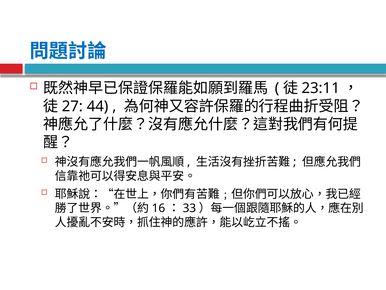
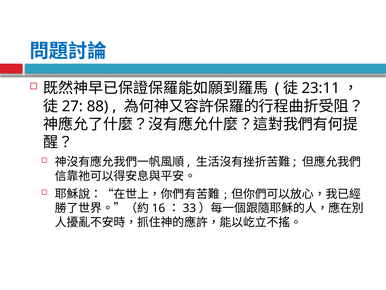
44: 44 -> 88 (98, 106)
